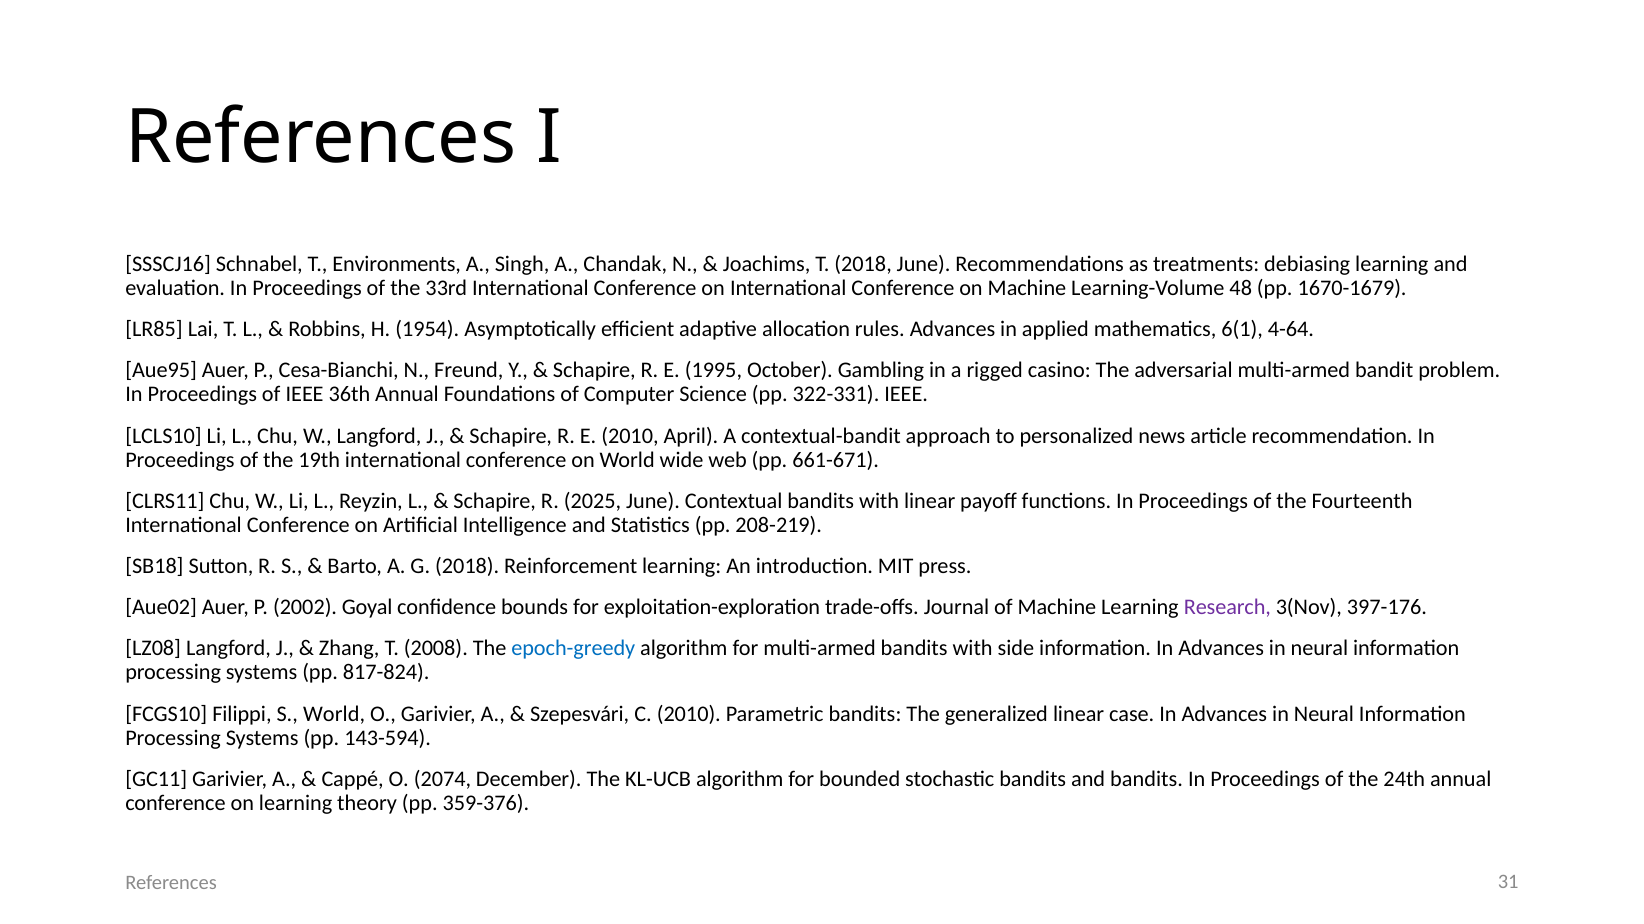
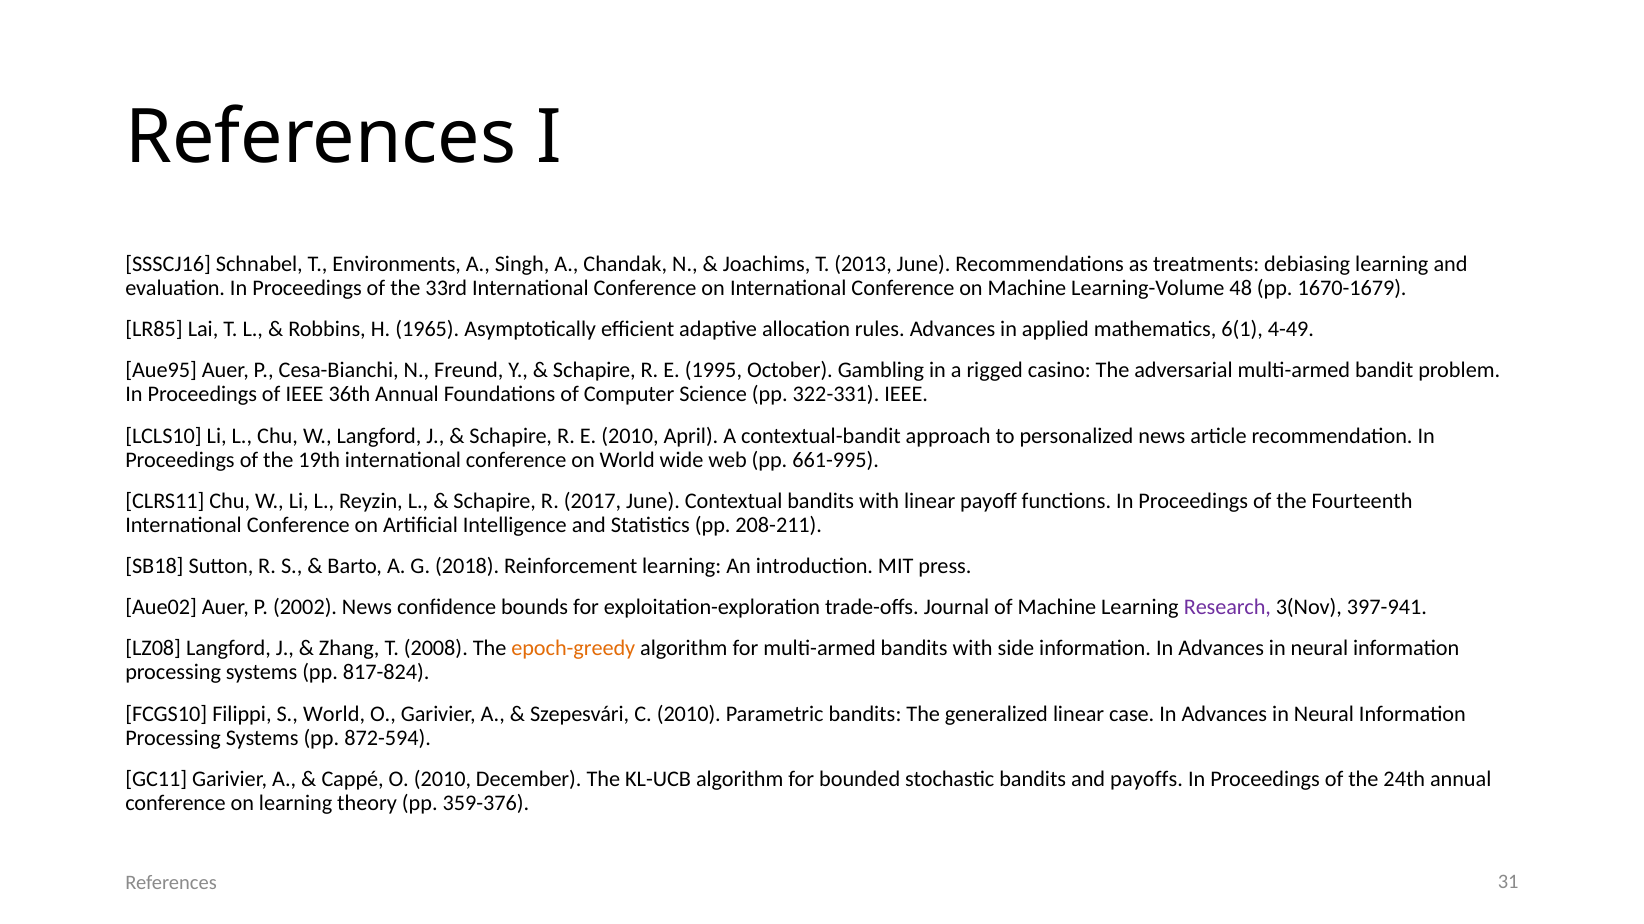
T 2018: 2018 -> 2013 (863, 264)
1954: 1954 -> 1965 (427, 330)
4-64: 4-64 -> 4-49 (1291, 330)
661-671: 661-671 -> 661-995 (836, 460)
2025: 2025 -> 2017 (592, 501)
208-219: 208-219 -> 208-211 (779, 525)
2002 Goyal: Goyal -> News (367, 608)
397-176: 397-176 -> 397-941 (1387, 608)
epoch-greedy colour: blue -> orange (573, 649)
143-594: 143-594 -> 872-594 (388, 738)
O 2074: 2074 -> 2010 (442, 780)
and bandits: bandits -> payoffs (1147, 780)
